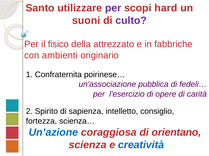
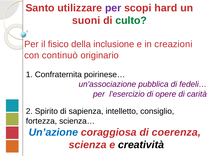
culto colour: purple -> green (131, 21)
attrezzato: attrezzato -> inclusione (114, 44)
fabbriche: fabbriche -> creazioni (173, 44)
ambienti: ambienti -> continuò (60, 56)
orientano: orientano -> coerenza (176, 133)
creatività colour: blue -> black (141, 145)
